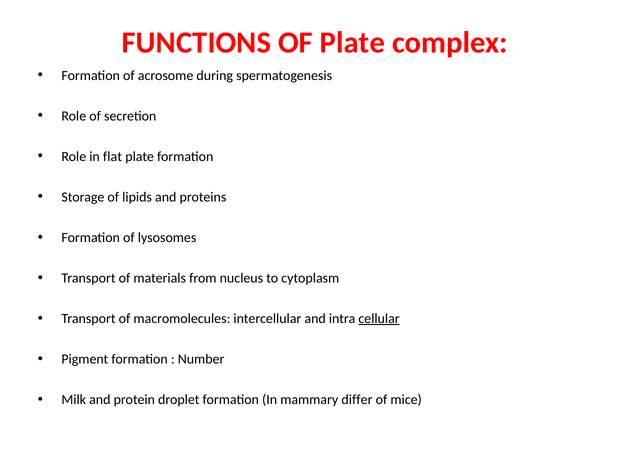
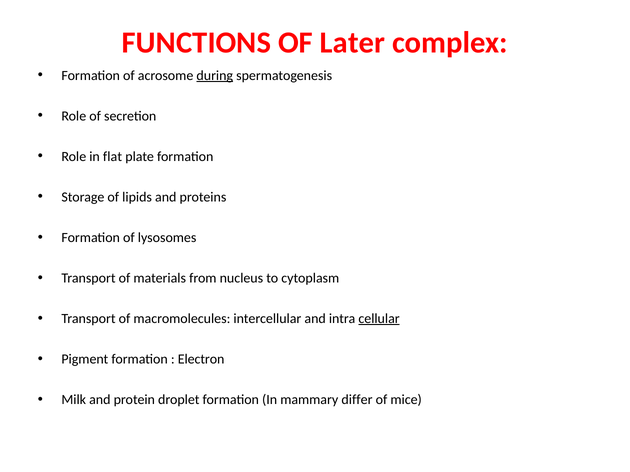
OF Plate: Plate -> Later (352, 43)
during underline: none -> present (215, 76)
Number: Number -> Electron (201, 360)
